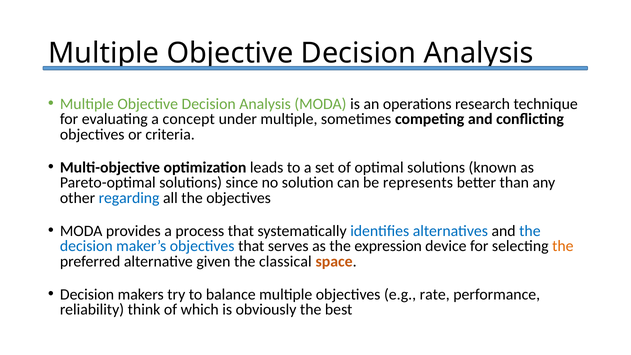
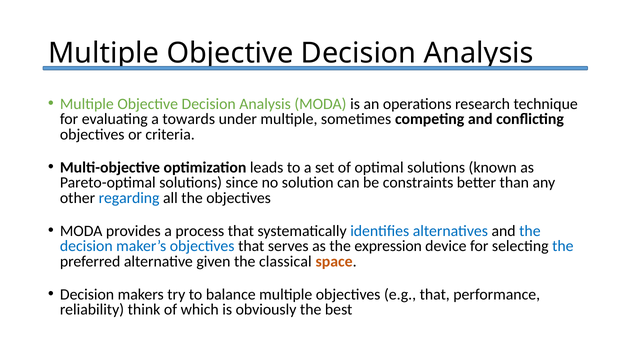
concept: concept -> towards (189, 119)
represents: represents -> constraints (418, 183)
the colour: orange -> blue (563, 246)
e.g rate: rate -> that (435, 294)
